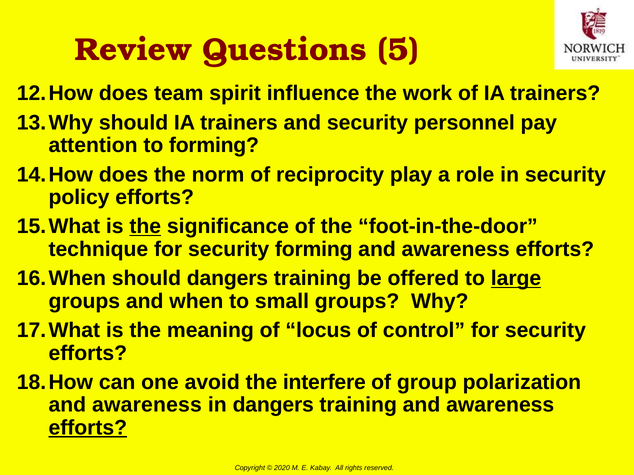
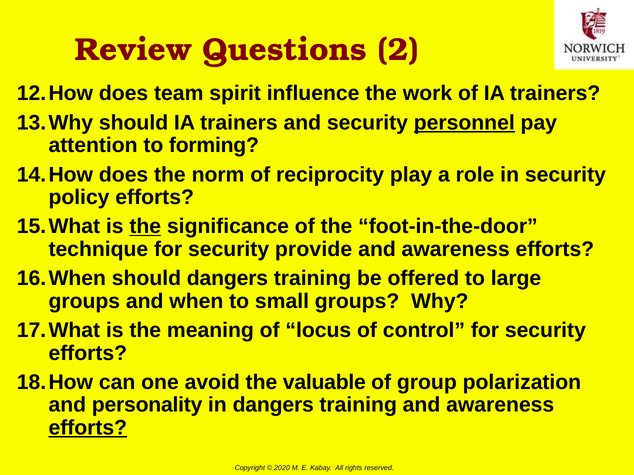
5: 5 -> 2 (398, 50)
personnel underline: none -> present (464, 123)
security forming: forming -> provide (314, 250)
large underline: present -> none (516, 279)
interfere: interfere -> valuable (324, 383)
awareness: awareness -> personality (147, 405)
